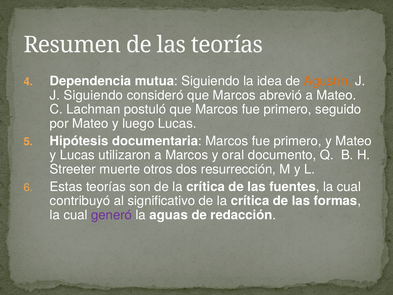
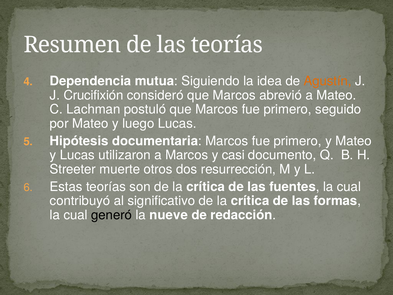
J Siguiendo: Siguiendo -> Crucifixión (93, 95)
oral: oral -> casi (233, 155)
generó colour: purple -> black (112, 215)
aguas: aguas -> nueve (169, 215)
